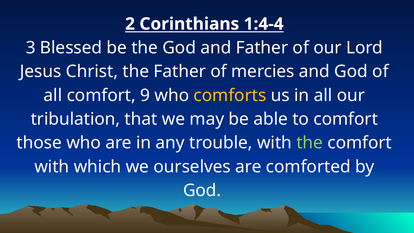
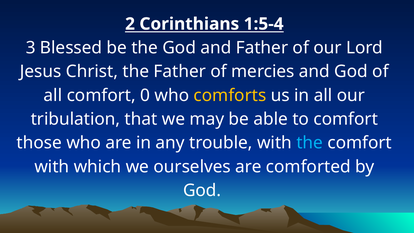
1:4-4: 1:4-4 -> 1:5-4 (264, 24)
9: 9 -> 0 (145, 95)
the colour: light green -> light blue (310, 143)
